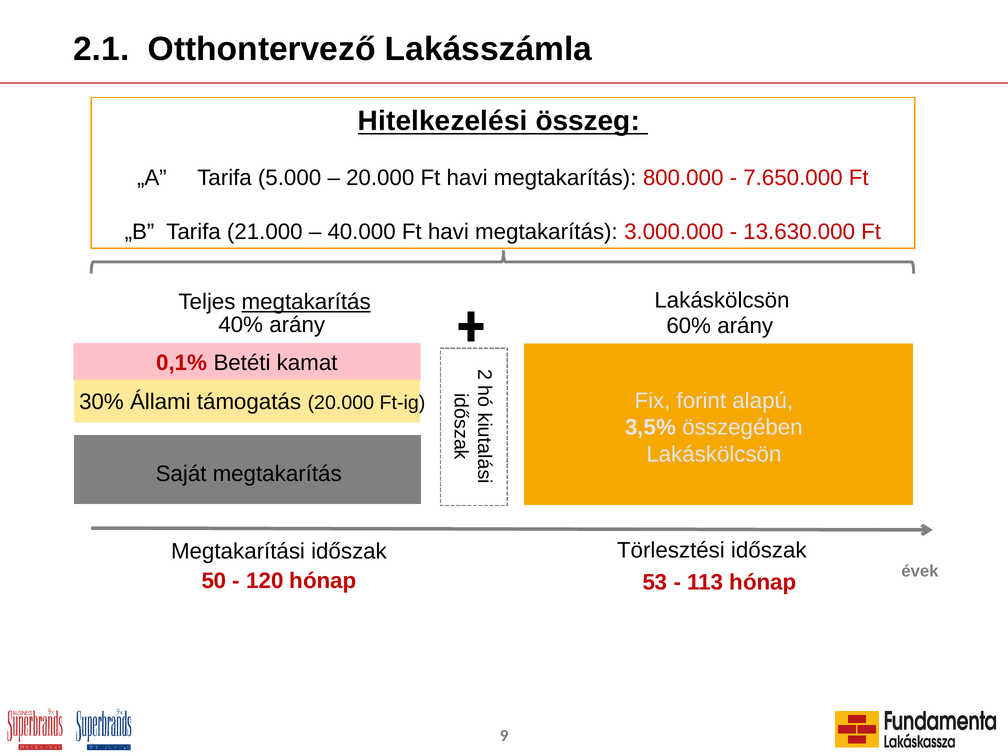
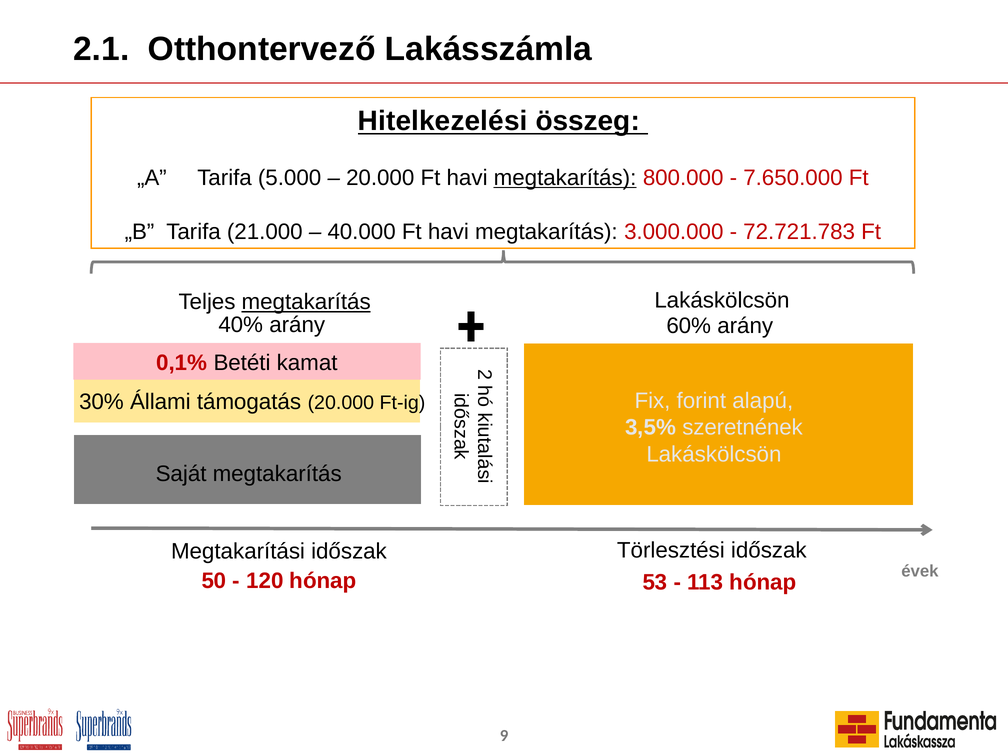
megtakarítás underline: none -> present (565, 178)
13.630.000: 13.630.000 -> 72.721.783 (799, 232)
összegében: összegében -> szeretnének (743, 428)
